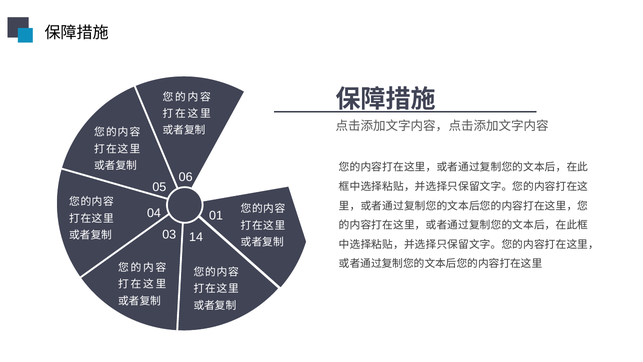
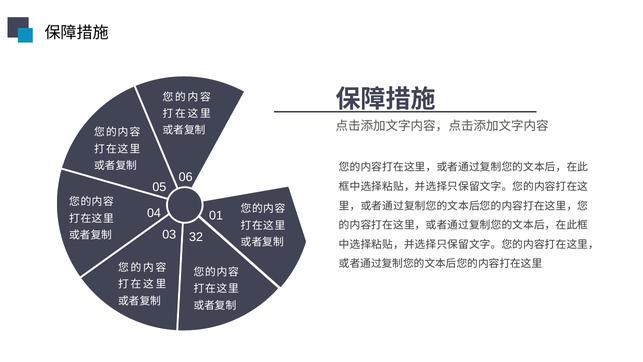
14: 14 -> 32 (196, 237)
